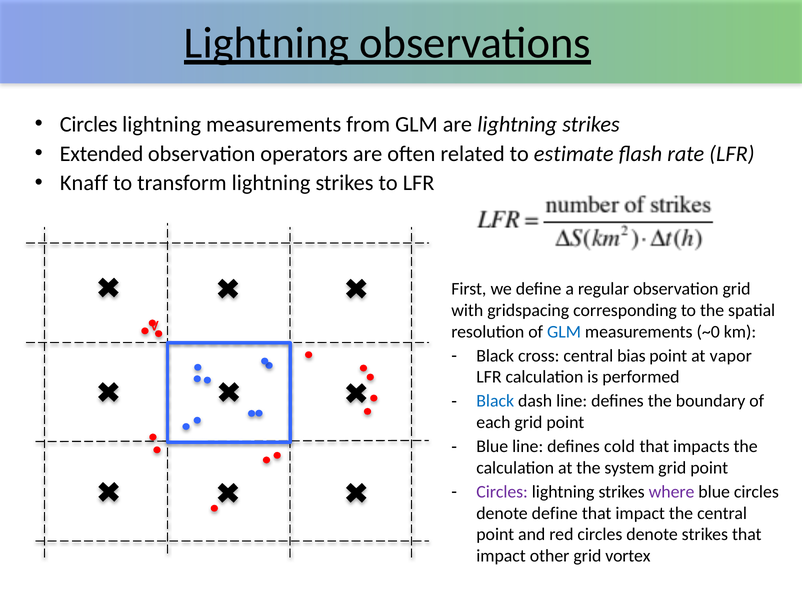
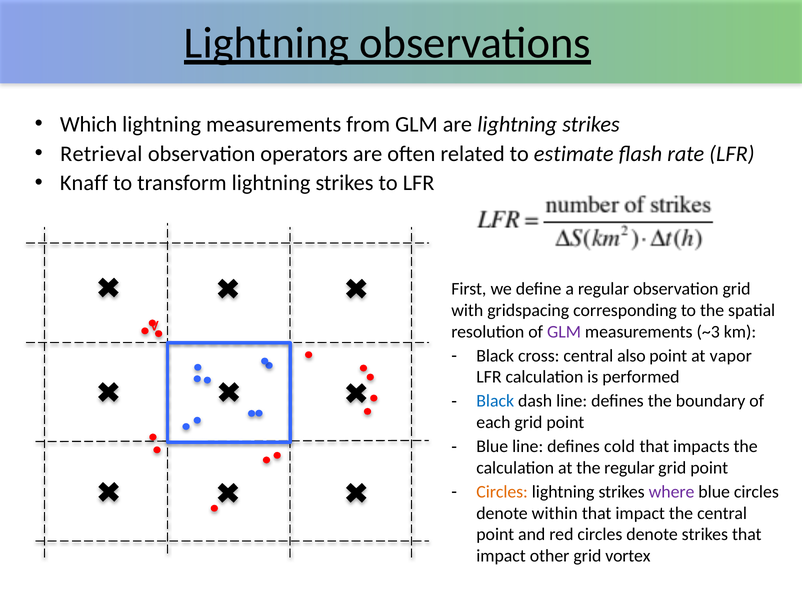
Circles: Circles -> Which (89, 124)
Extended: Extended -> Retrieval (101, 154)
GLM colour: blue -> purple (564, 332)
~0: ~0 -> ~3 (708, 332)
bias: bias -> also (631, 356)
the system: system -> regular (629, 468)
Circles colour: purple -> orange (502, 492)
denote define: define -> within (555, 514)
